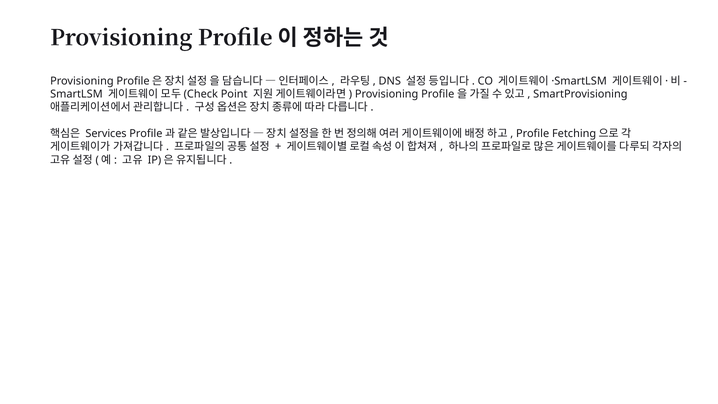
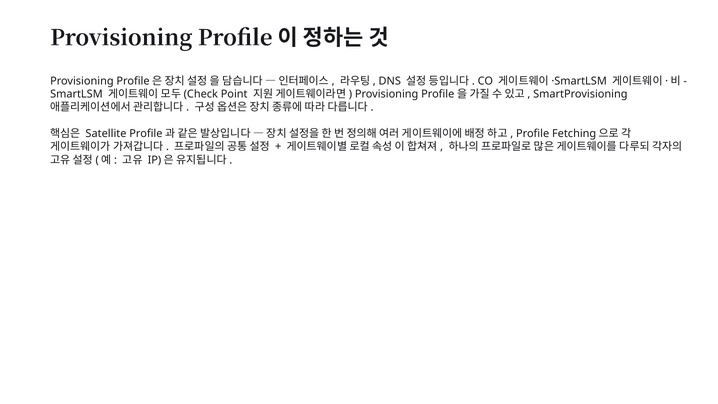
Services: Services -> Satellite (106, 134)
